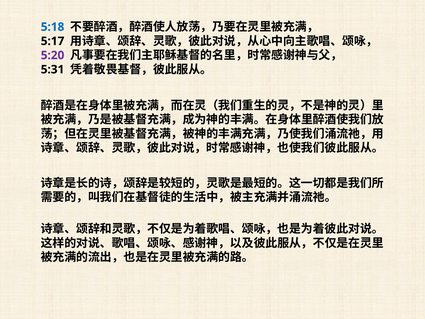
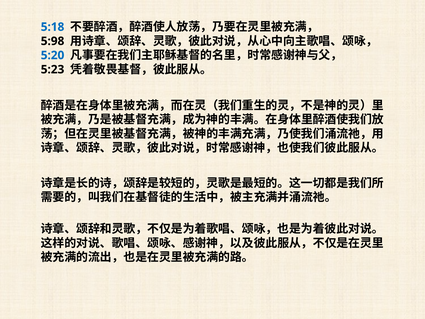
5:17: 5:17 -> 5:98 (53, 41)
5:20 colour: purple -> blue (53, 55)
5:31: 5:31 -> 5:23 (53, 69)
